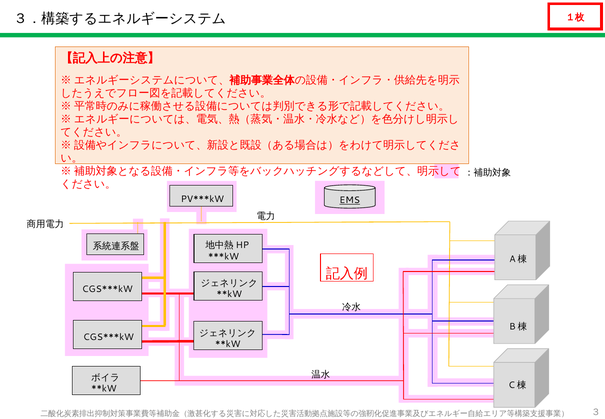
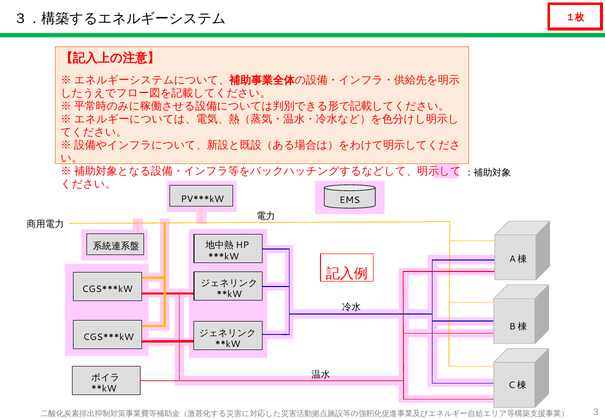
EMS underline: present -> none (350, 200)
